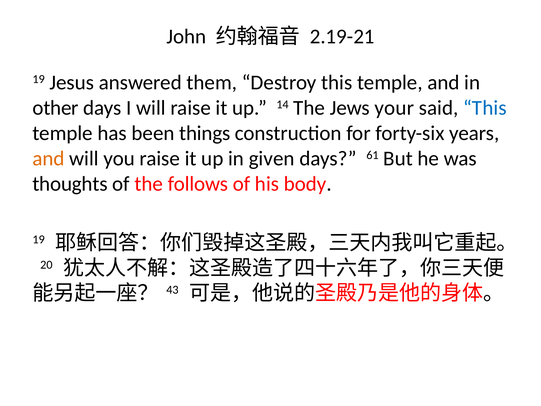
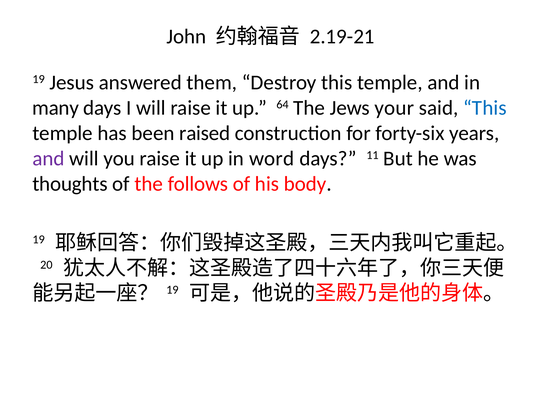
other: other -> many (56, 108)
14: 14 -> 64 (283, 105)
things: things -> raised (205, 133)
and colour: orange -> purple (49, 158)
given: given -> word (272, 158)
61: 61 -> 11 (372, 155)
43: 43 -> 19 (172, 290)
